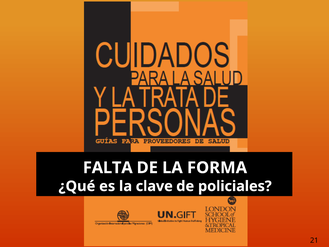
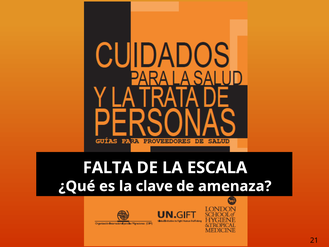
FORMA: FORMA -> ESCALA (217, 168)
policiales: policiales -> amenaza (235, 186)
